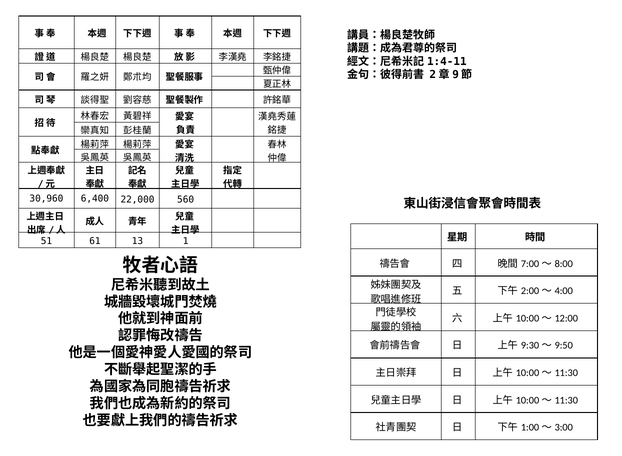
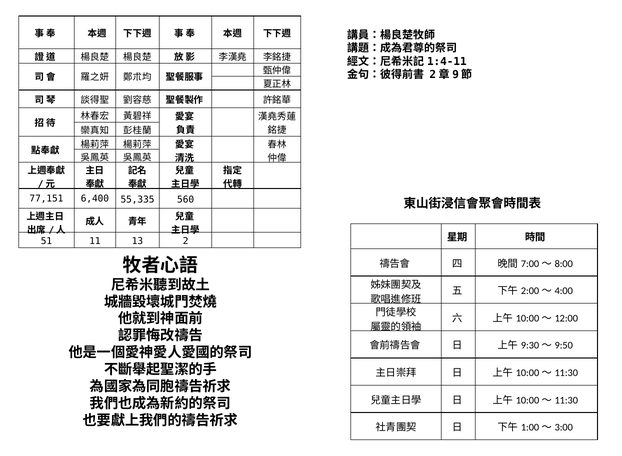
30,960: 30,960 -> 77,151 (46, 199)
22,000: 22,000 -> 55,335 (137, 199)
61: 61 -> 11 (95, 241)
1: 1 -> 2 (186, 241)
